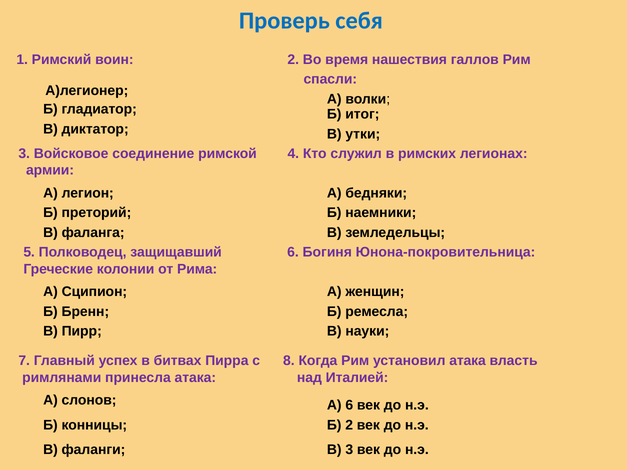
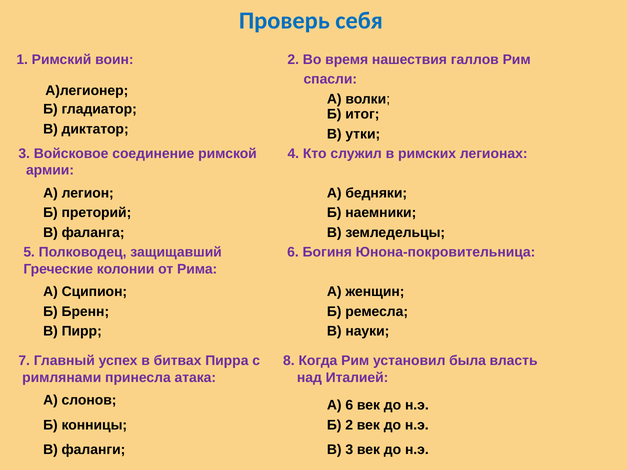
установил атака: атака -> была (468, 361)
